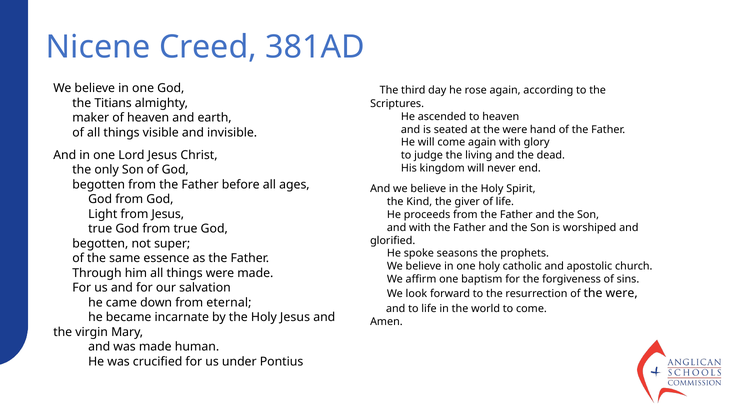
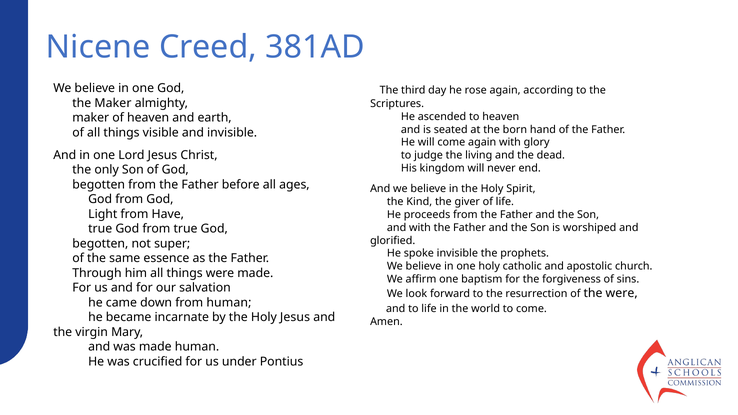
the Titians: Titians -> Maker (113, 103)
at the were: were -> born (515, 130)
from Jesus: Jesus -> Have (168, 214)
spoke seasons: seasons -> invisible (457, 254)
from eternal: eternal -> human (229, 303)
